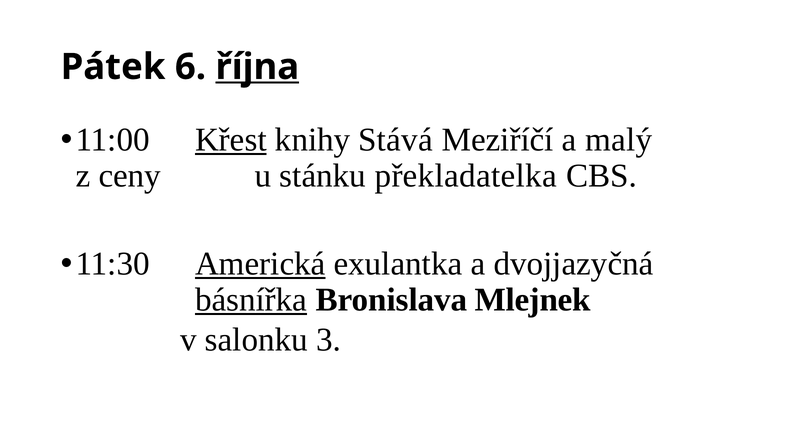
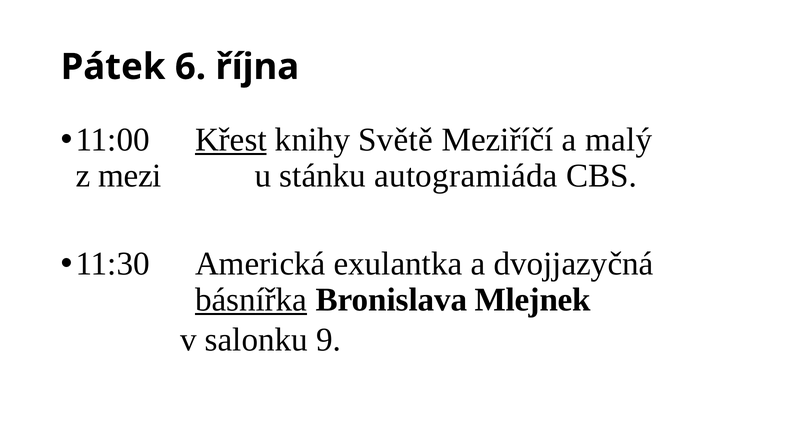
října underline: present -> none (257, 67)
Stává: Stává -> Světě (396, 140)
ceny: ceny -> mezi (130, 176)
překladatelka: překladatelka -> autogramiáda (466, 176)
Americká underline: present -> none (260, 264)
3: 3 -> 9 (328, 340)
